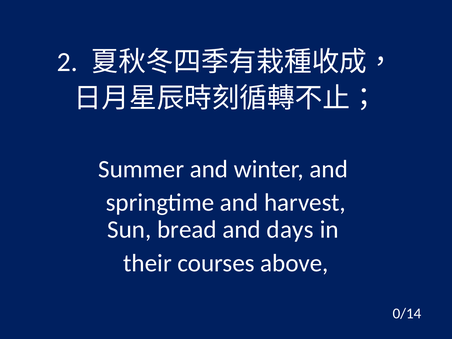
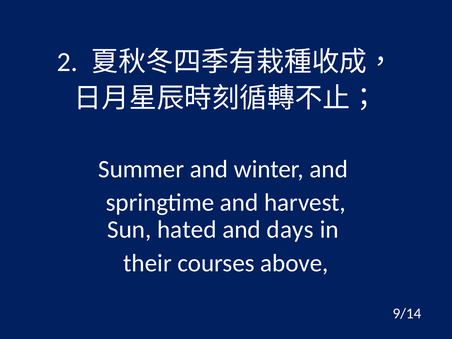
bread: bread -> hated (187, 230)
0/14: 0/14 -> 9/14 (407, 314)
